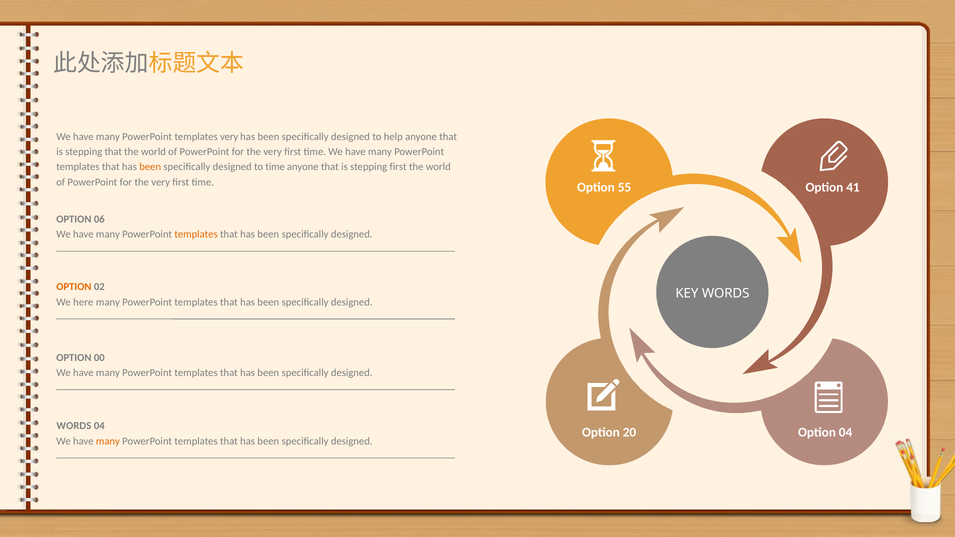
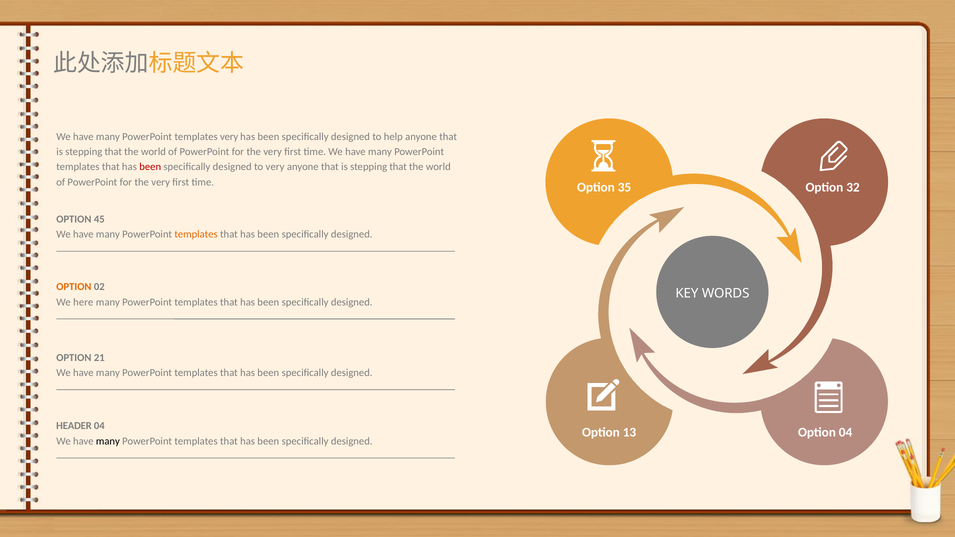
been colour: orange -> red (150, 167)
to time: time -> very (275, 167)
first: first -> that (398, 167)
55: 55 -> 35 (624, 187)
41: 41 -> 32 (853, 187)
06: 06 -> 45 (99, 219)
00: 00 -> 21 (99, 358)
WORDS: WORDS -> HEADER (74, 426)
20: 20 -> 13 (629, 432)
many colour: orange -> black (108, 441)
